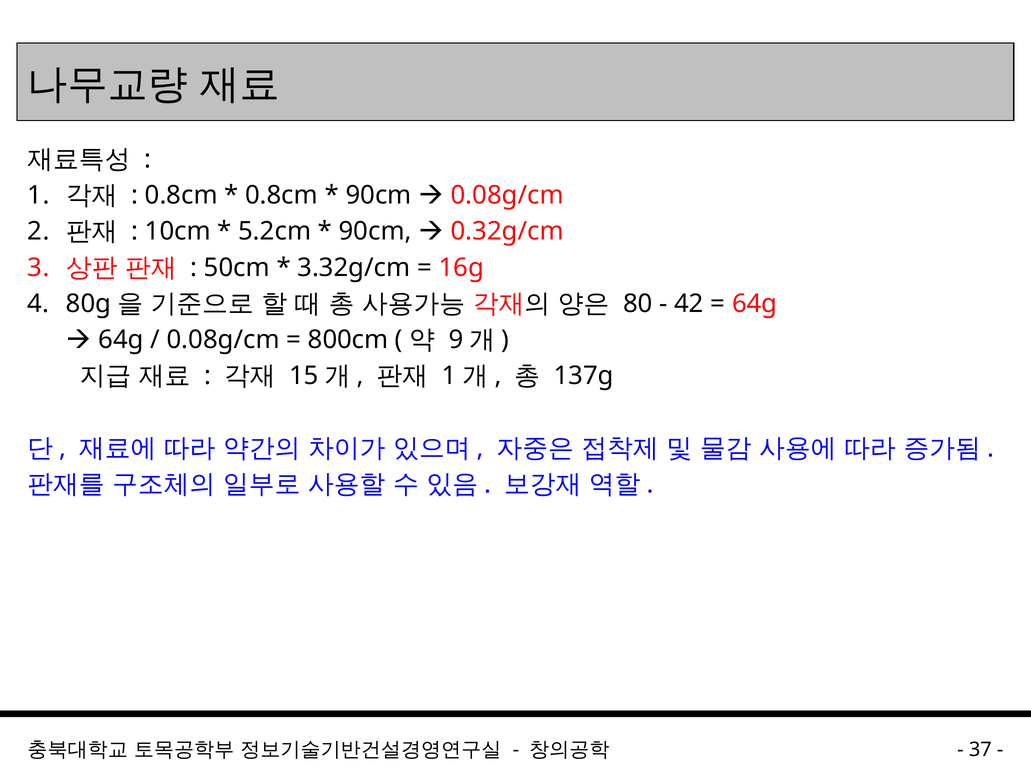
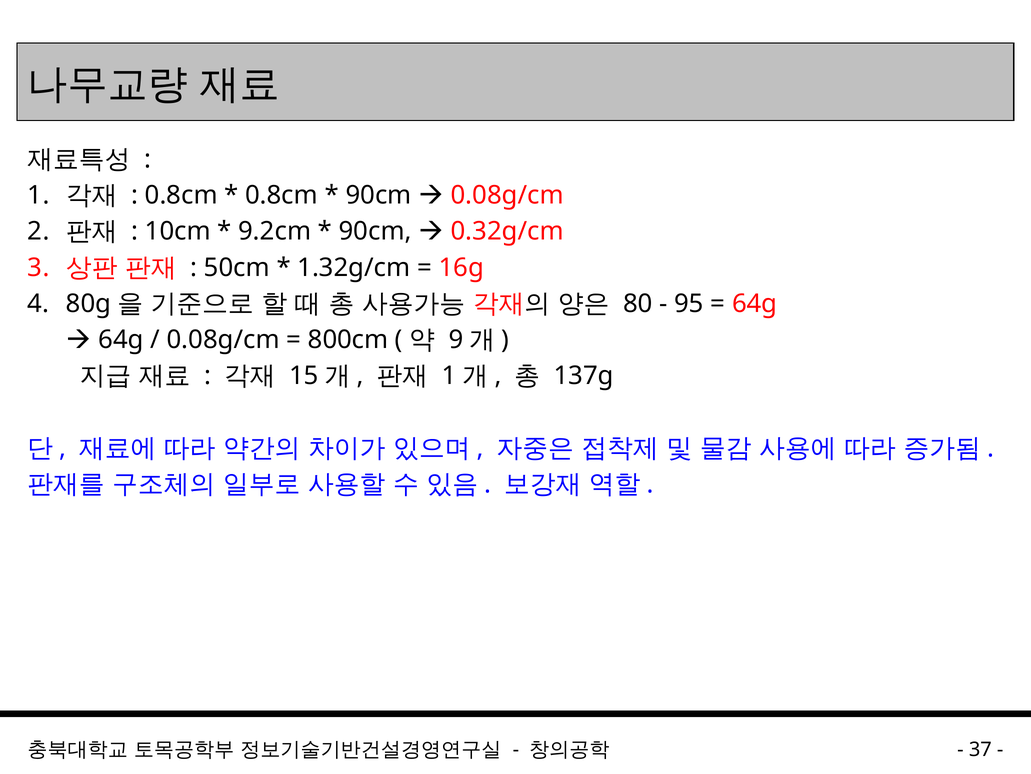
5.2cm: 5.2cm -> 9.2cm (275, 231)
3.32g/cm: 3.32g/cm -> 1.32g/cm (354, 267)
42: 42 -> 95 (689, 303)
